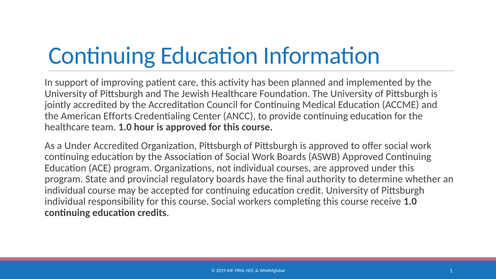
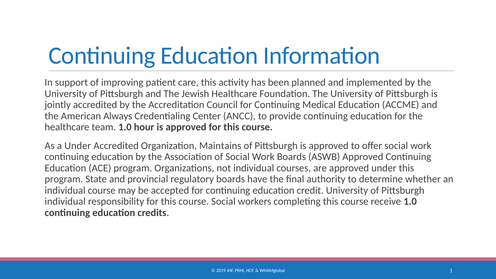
Efforts: Efforts -> Always (118, 116)
Organization Pittsburgh: Pittsburgh -> Maintains (220, 146)
